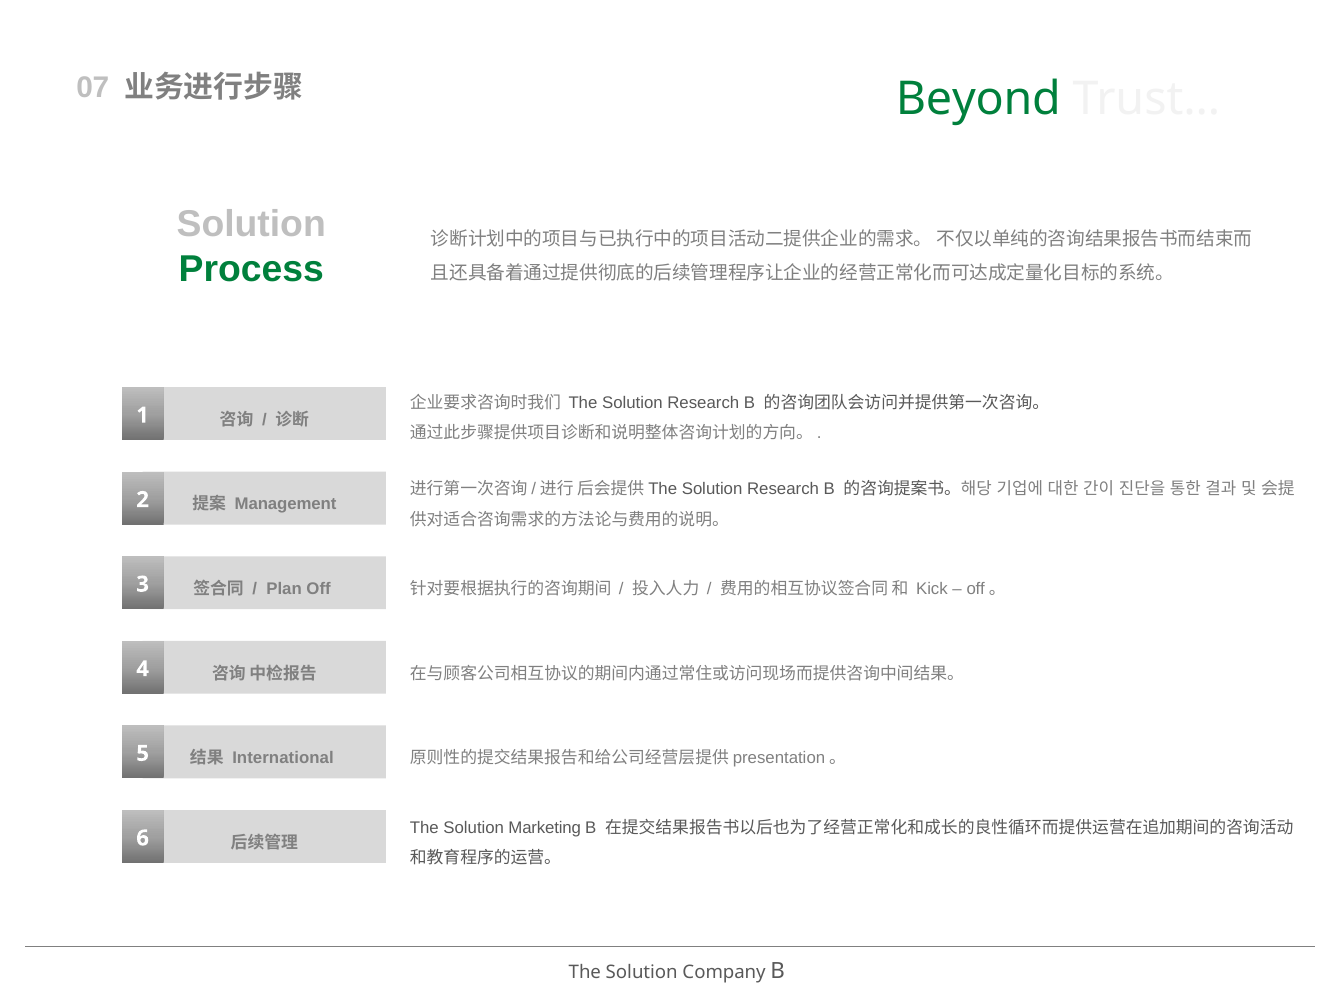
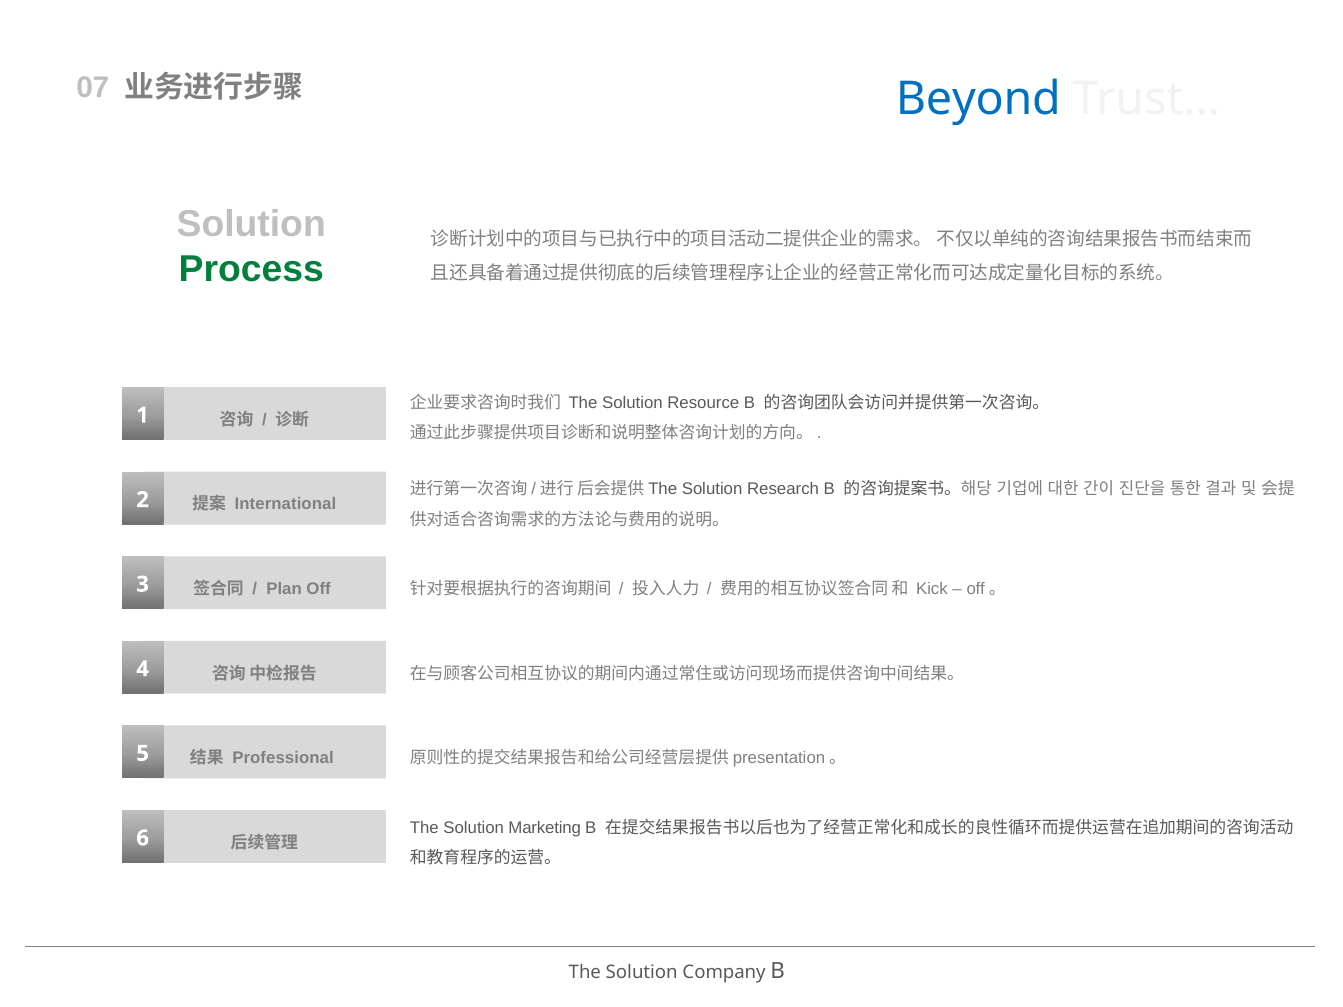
Beyond colour: green -> blue (978, 99)
The Solution Research: Research -> Resource (703, 403)
Management: Management -> International (285, 504)
International: International -> Professional (283, 758)
